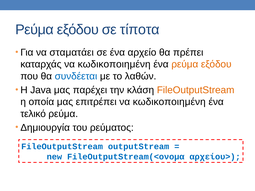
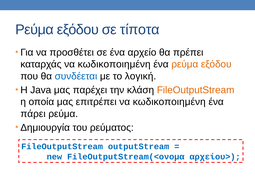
σταματάει: σταματάει -> προσθέτει (72, 53)
λαθών: λαθών -> λογική (141, 76)
τελικό: τελικό -> πάρει (33, 114)
